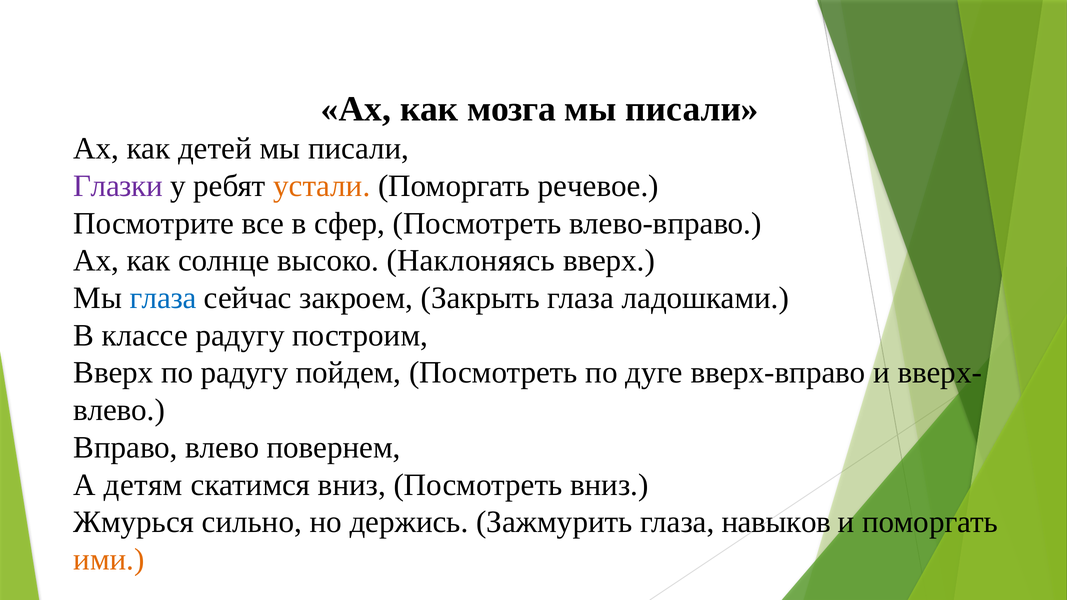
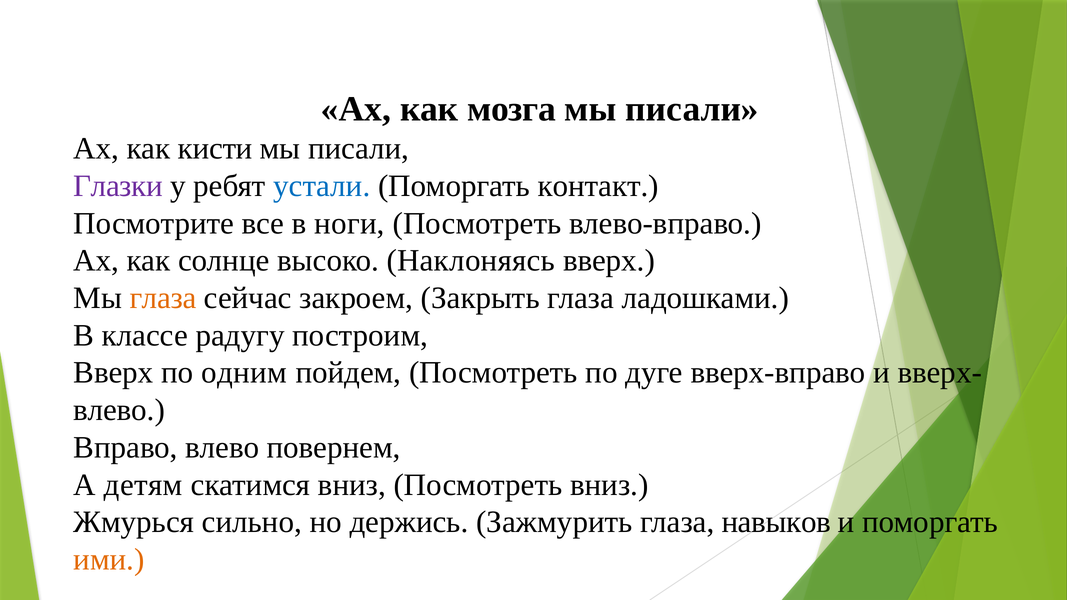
детей: детей -> кисти (215, 149)
устали colour: orange -> blue (322, 186)
речевое: речевое -> контакт (598, 186)
сфер: сфер -> ноги (350, 223)
глаза colour: blue -> orange (163, 298)
по радугу: радугу -> одним (244, 373)
